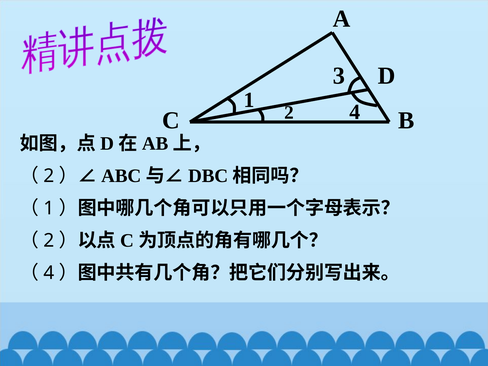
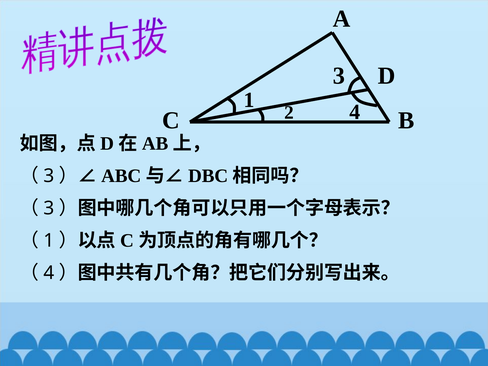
2: 2 -> 3 (49, 176)
1: 1 -> 3 (49, 208)
2: 2 -> 1 (49, 240)
